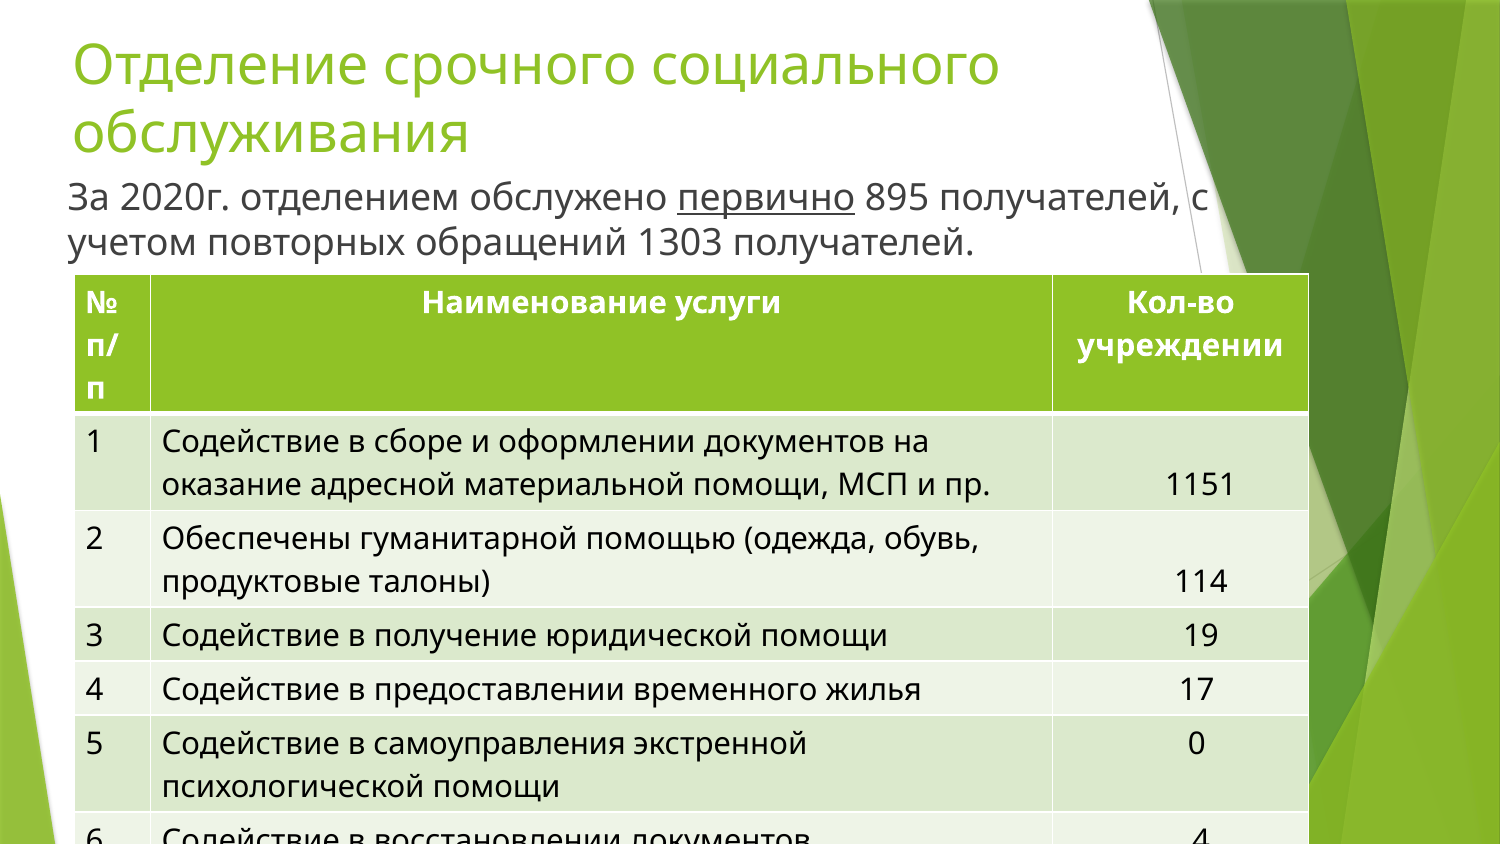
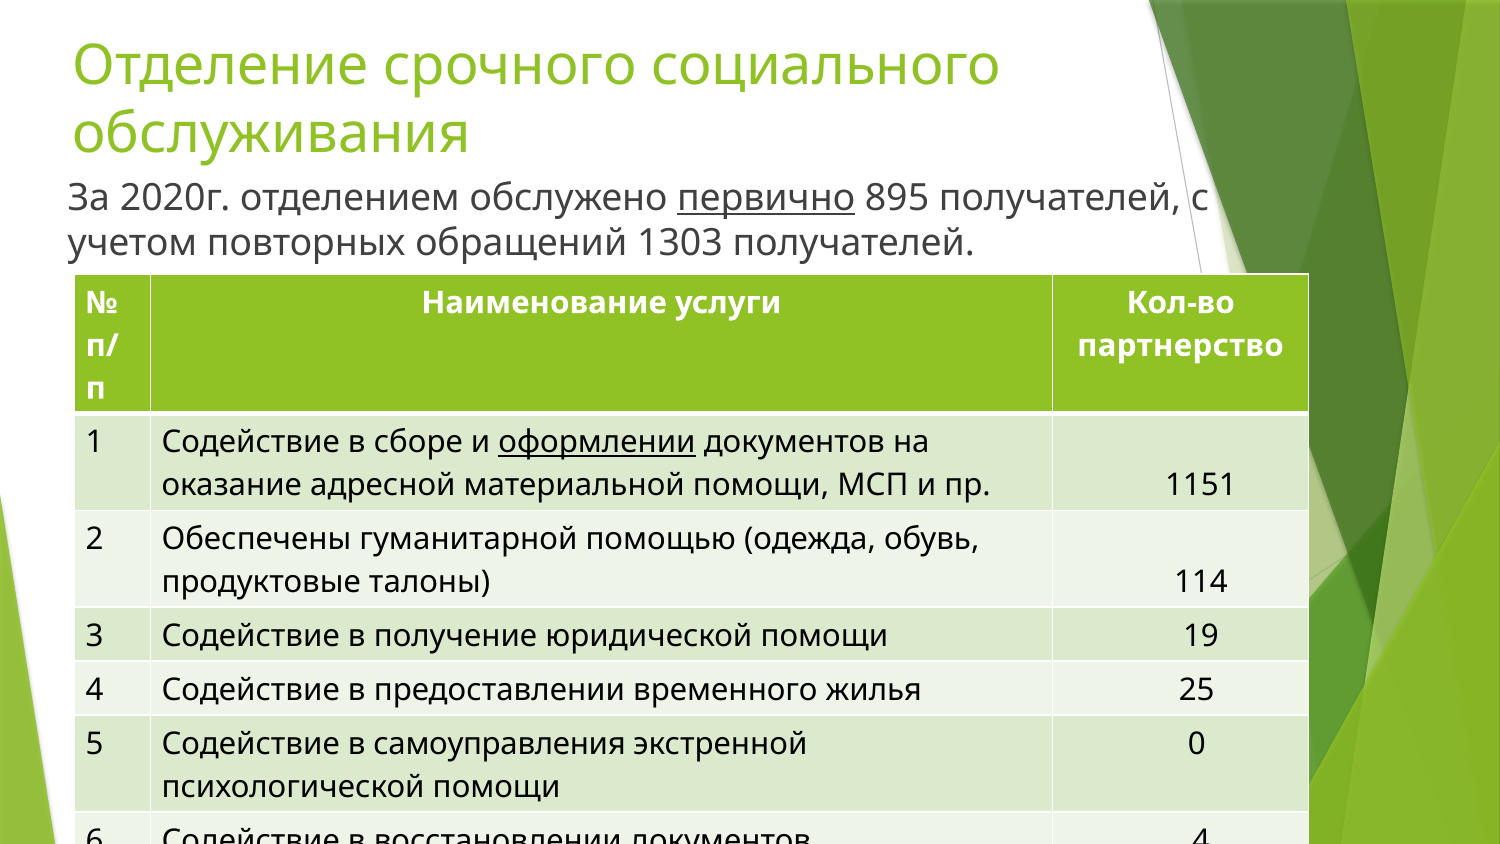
учреждении: учреждении -> партнерство (1180, 345)
оформлении underline: none -> present (597, 442)
17: 17 -> 25 (1197, 690)
